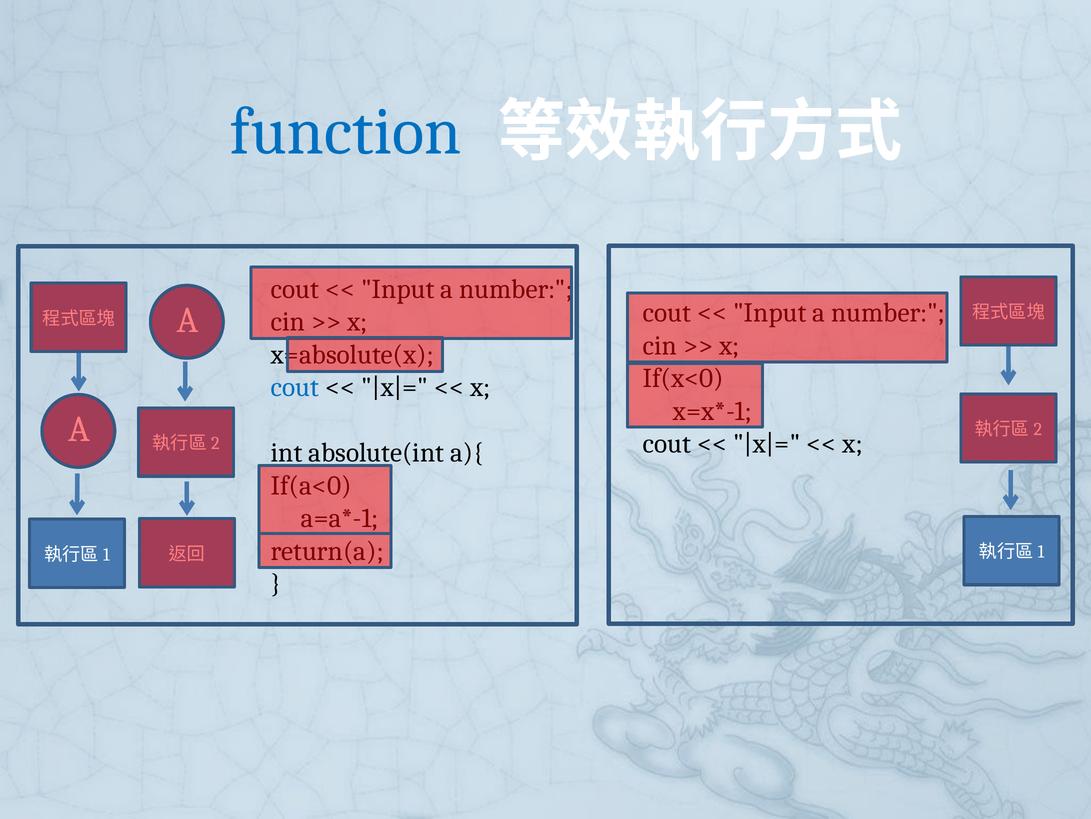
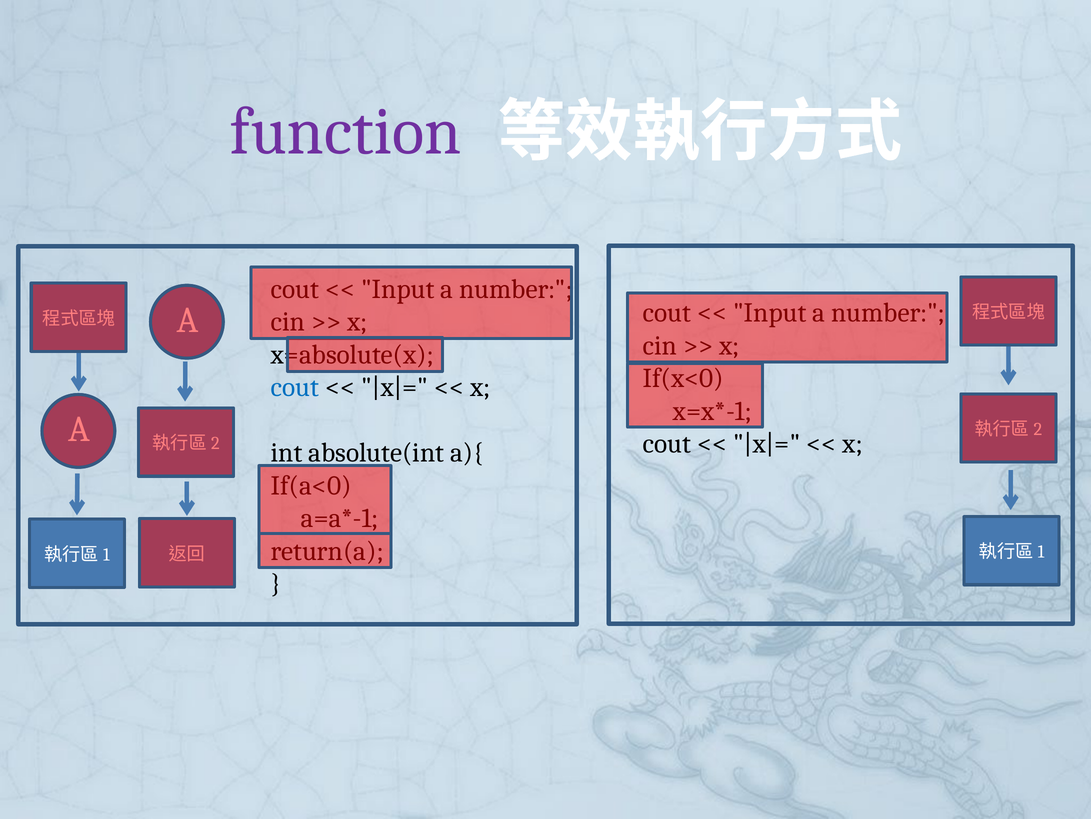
function colour: blue -> purple (346, 131)
